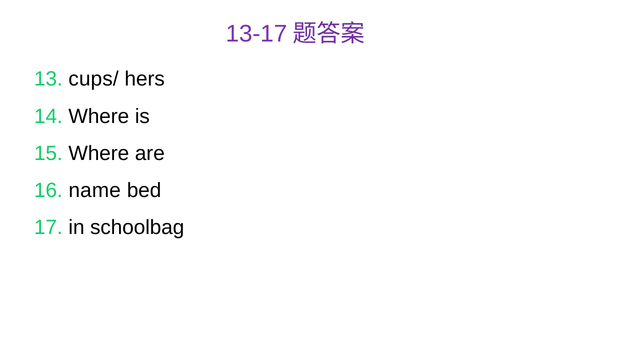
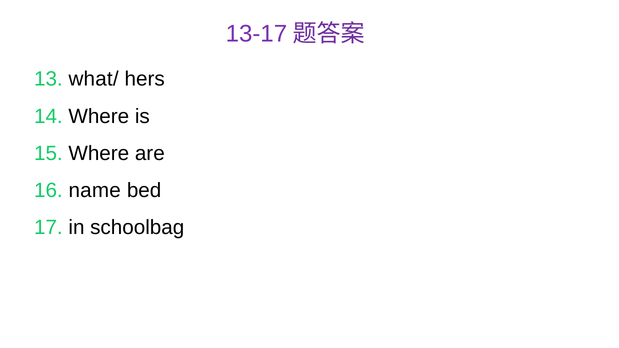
cups/: cups/ -> what/ (94, 79)
